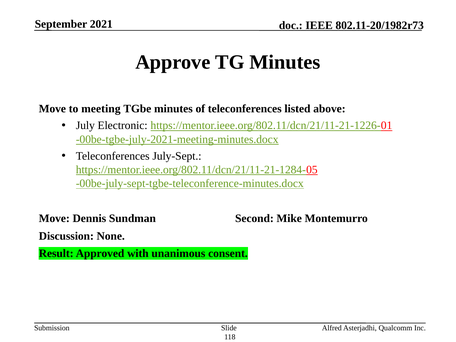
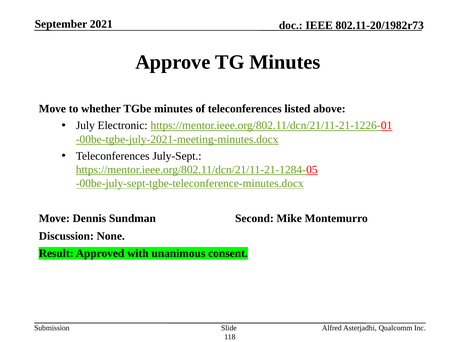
meeting: meeting -> whether (101, 109)
